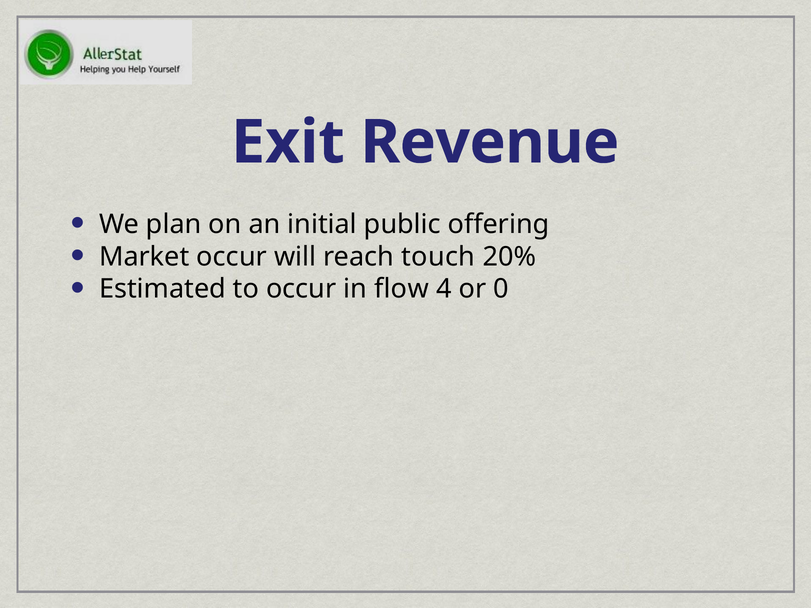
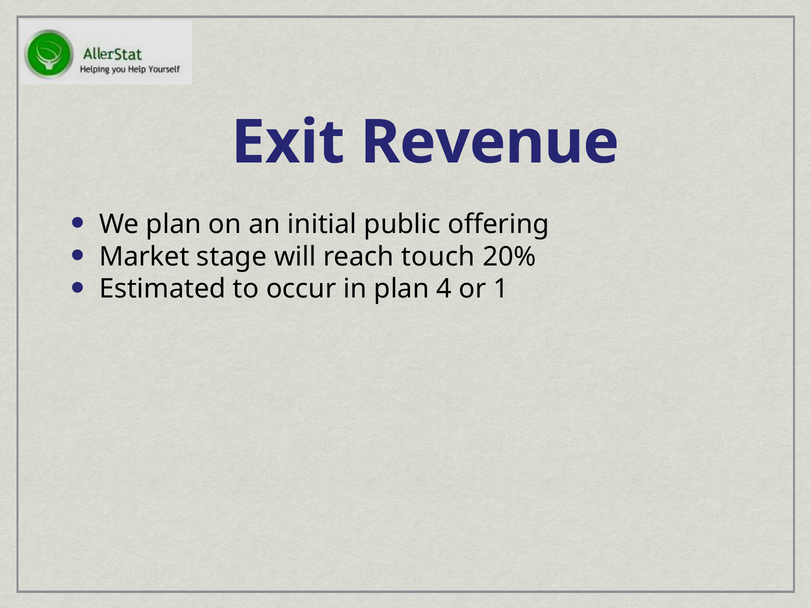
Market occur: occur -> stage (232, 257)
in flow: flow -> plan (402, 289)
0: 0 -> 1 (501, 289)
